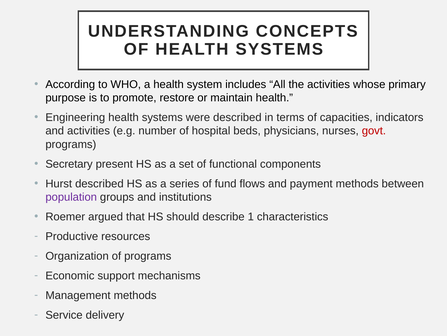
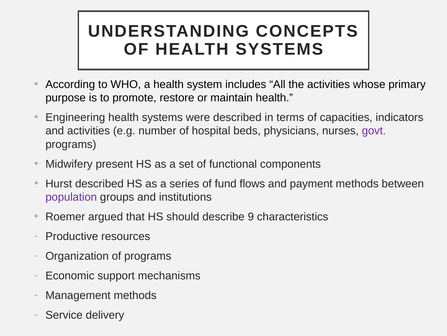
govt colour: red -> purple (374, 131)
Secretary: Secretary -> Midwifery (69, 164)
1: 1 -> 9 (251, 216)
